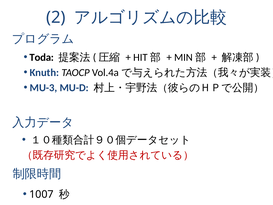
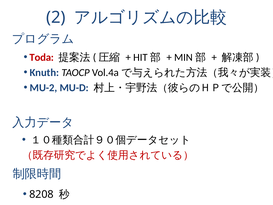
Toda colour: black -> red (42, 57)
MU-3: MU-3 -> MU-2 (44, 88)
1007: 1007 -> 8208 (41, 194)
